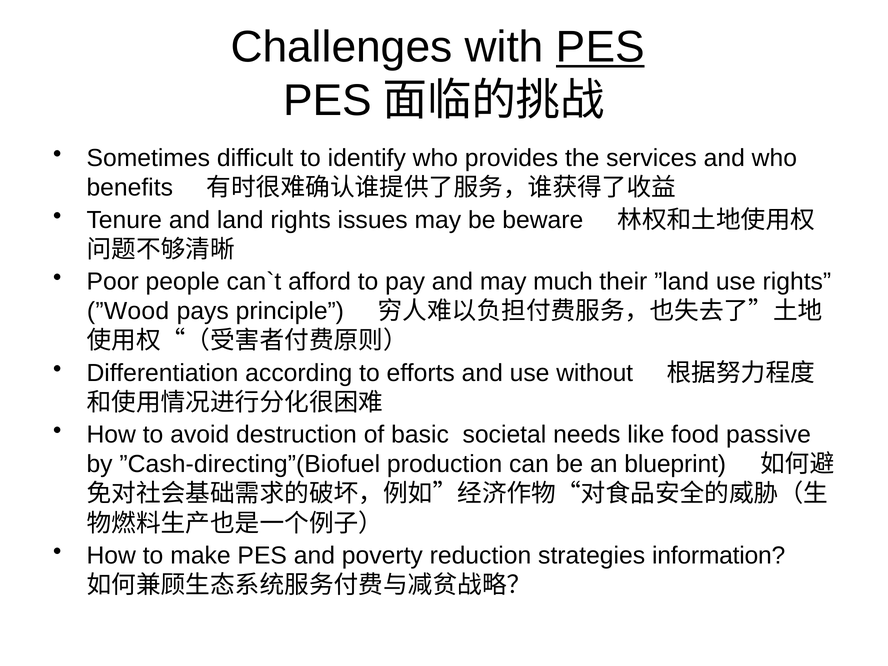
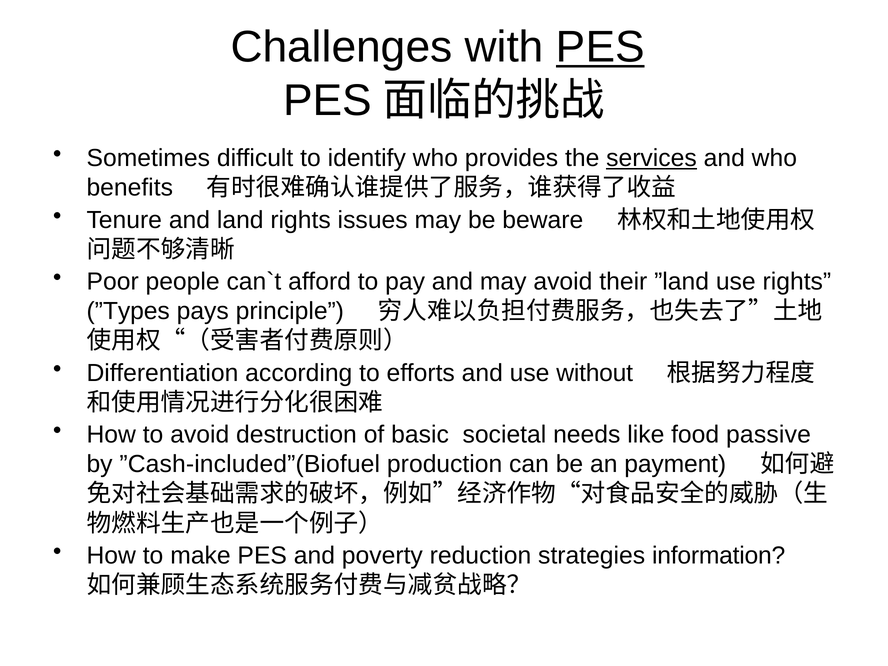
services underline: none -> present (651, 158)
may much: much -> avoid (563, 282)
”Wood: ”Wood -> ”Types (128, 311)
”Cash-directing”(Biofuel: ”Cash-directing”(Biofuel -> ”Cash-included”(Biofuel (250, 464)
blueprint: blueprint -> payment (675, 464)
